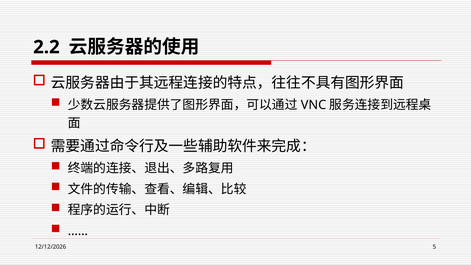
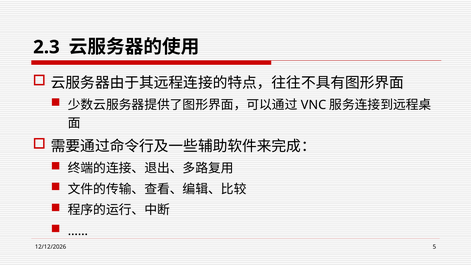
2.2: 2.2 -> 2.3 (46, 47)
